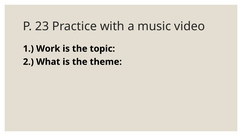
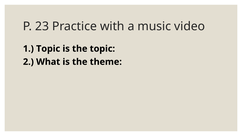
1 Work: Work -> Topic (48, 49)
